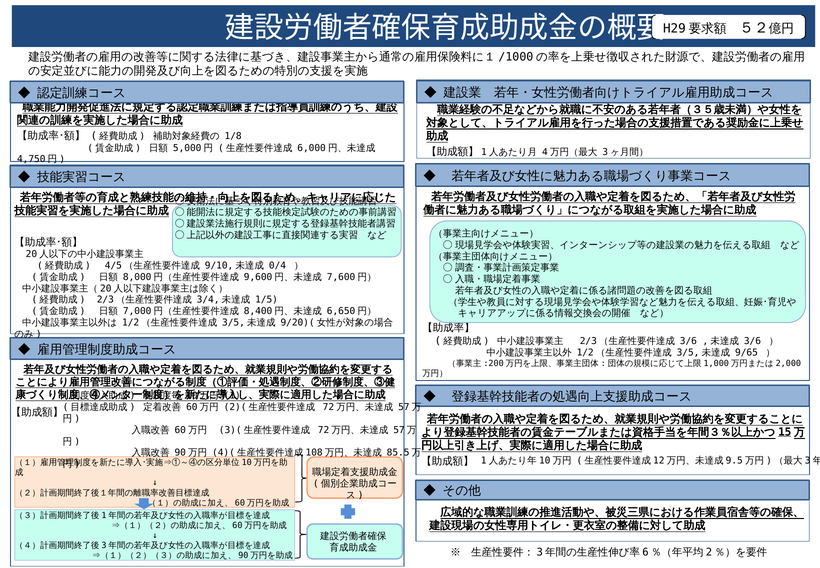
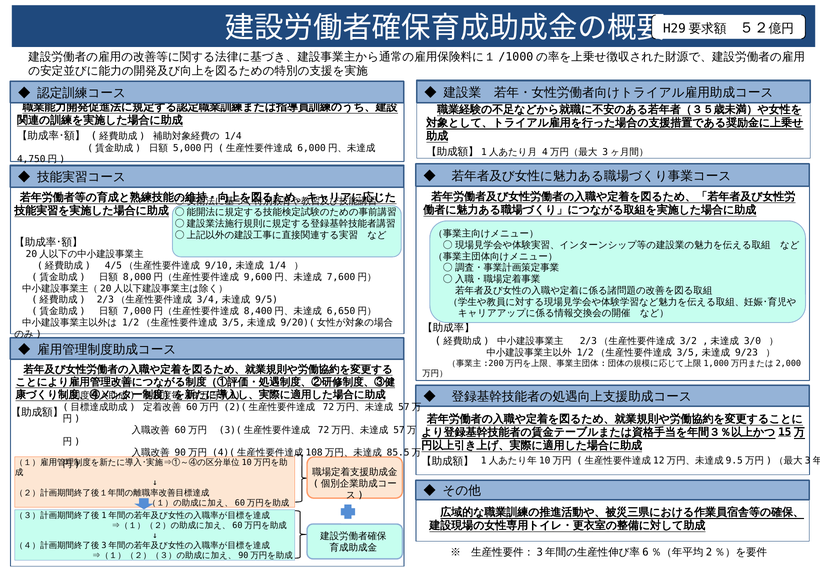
1/8: 1/8 -> 1/4 (233, 136)
0/4: 0/4 -> 1/4 (277, 265)
1/5: 1/5 -> 9/5 (267, 300)
3/6: 3/6 -> 3/2 (688, 341)
3/6: 3/6 -> 3/0 (752, 341)
9/65: 9/65 -> 9/23 (746, 352)
